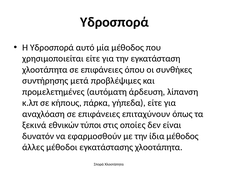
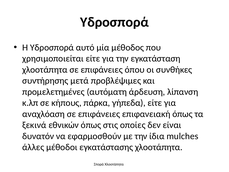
επιταχύνουν: επιταχύνουν -> επιφανειακή (146, 114)
εθνικών τύποι: τύποι -> όπως (91, 125)
ίδια μέθοδος: μέθοδος -> mulches (182, 136)
